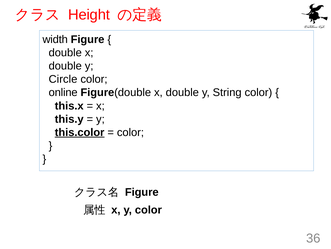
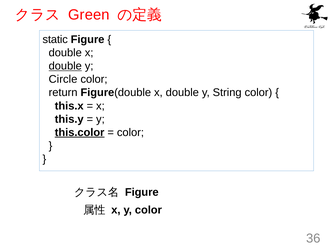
Height: Height -> Green (89, 15)
width: width -> static (55, 39)
double underline: none -> present (65, 66)
online: online -> return (63, 92)
